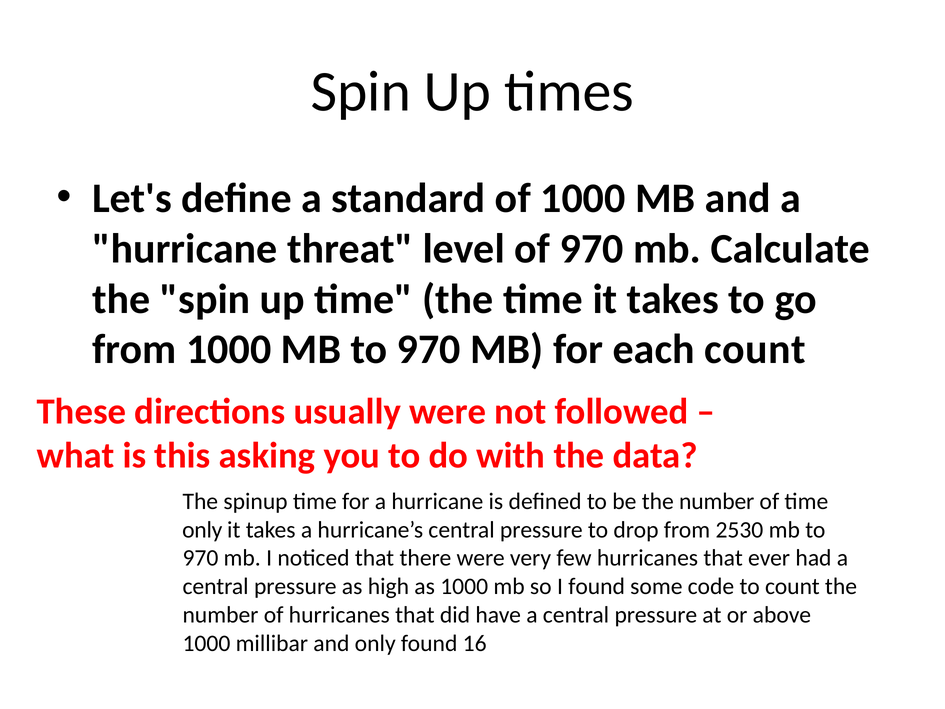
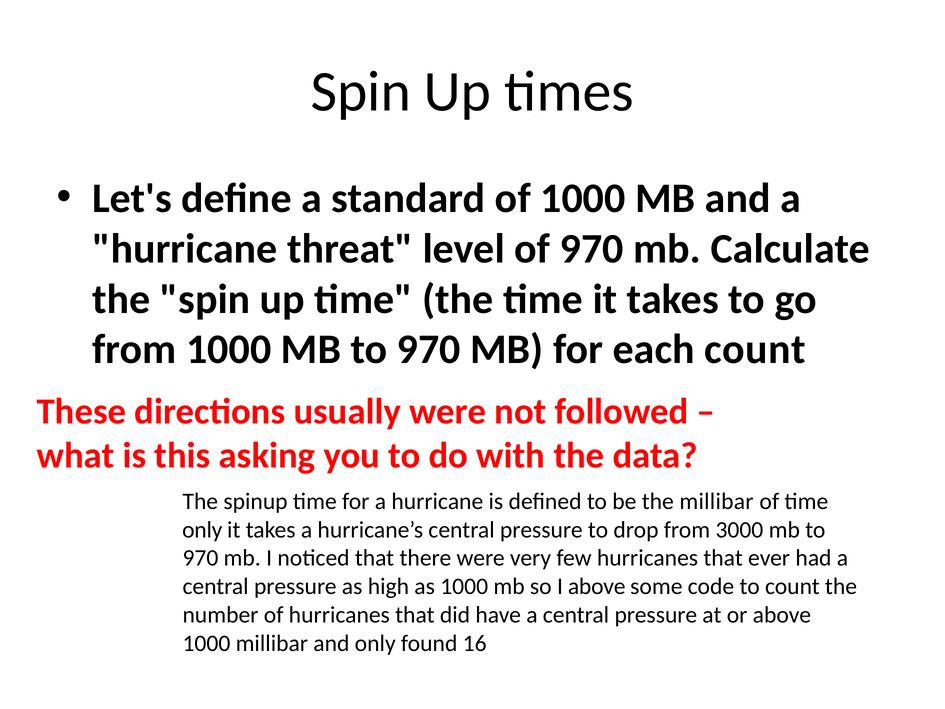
be the number: number -> millibar (717, 501)
2530: 2530 -> 3000 (739, 530)
I found: found -> above (597, 586)
